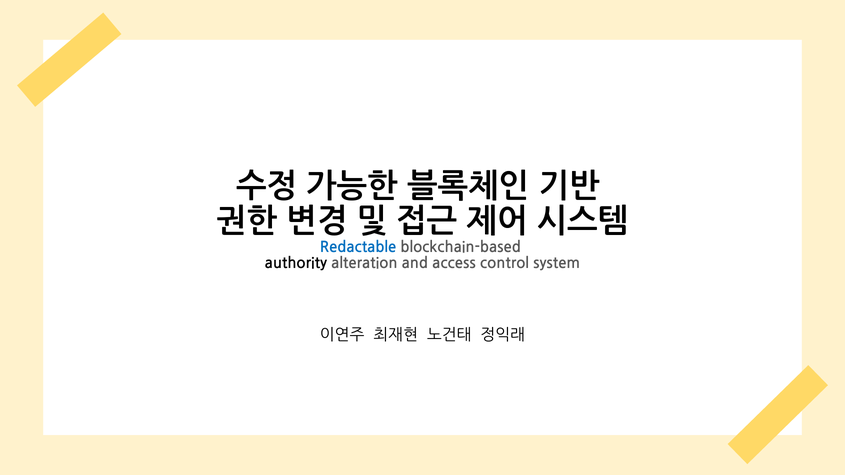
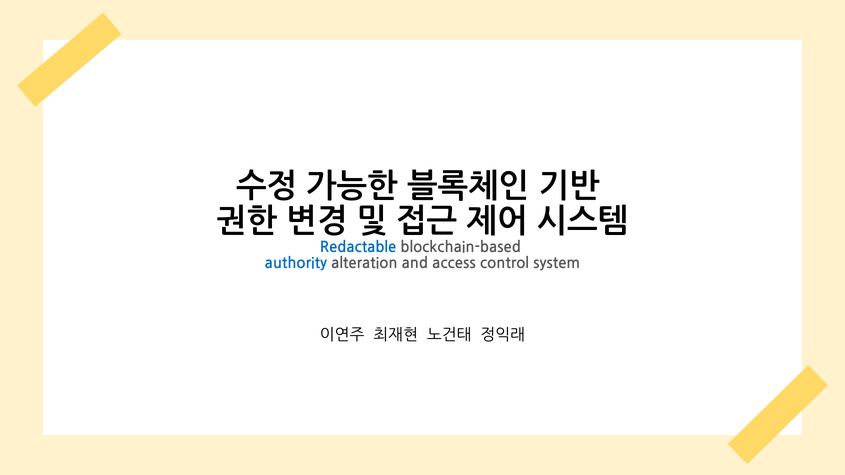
authority colour: black -> blue (296, 264)
